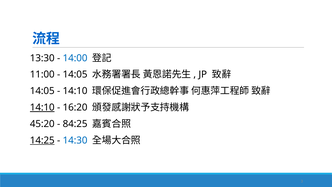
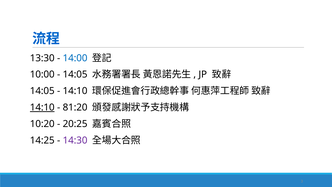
11:00: 11:00 -> 10:00 (42, 74)
16:20: 16:20 -> 81:20 (75, 107)
45:20: 45:20 -> 10:20 (42, 124)
84:25: 84:25 -> 20:25 (75, 124)
14:25 underline: present -> none (42, 140)
14:30 colour: blue -> purple (75, 140)
